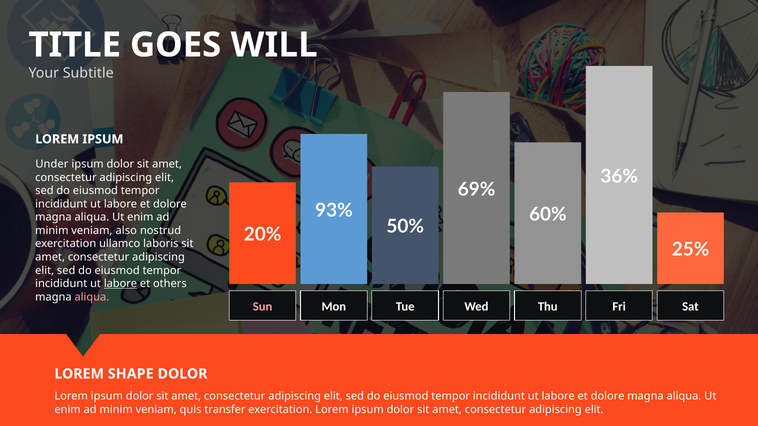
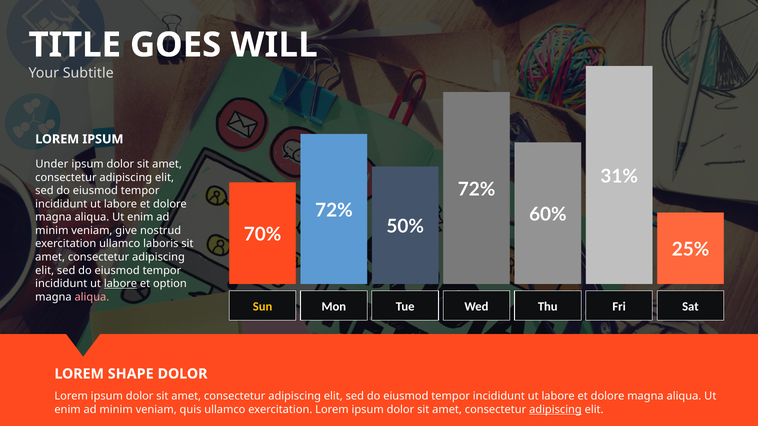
36%: 36% -> 31% (619, 176)
69%: 69% -> 72% (477, 189)
93%: 93% -> 72% (334, 210)
20%: 20% -> 70% (263, 235)
also: also -> give (126, 231)
others: others -> option (170, 284)
Sun colour: pink -> yellow (263, 307)
quis transfer: transfer -> ullamco (225, 410)
adipiscing underline: none -> present (555, 410)
